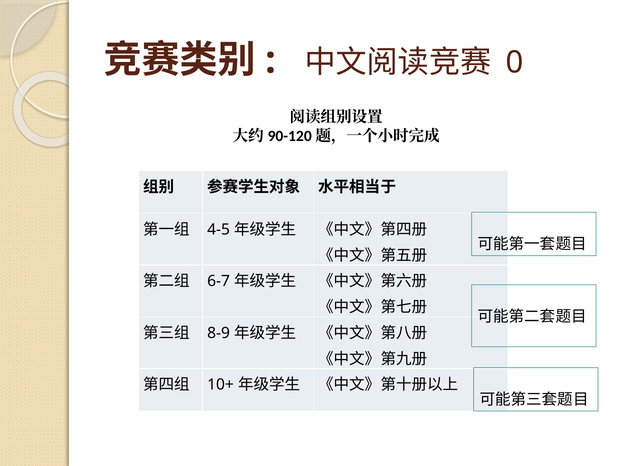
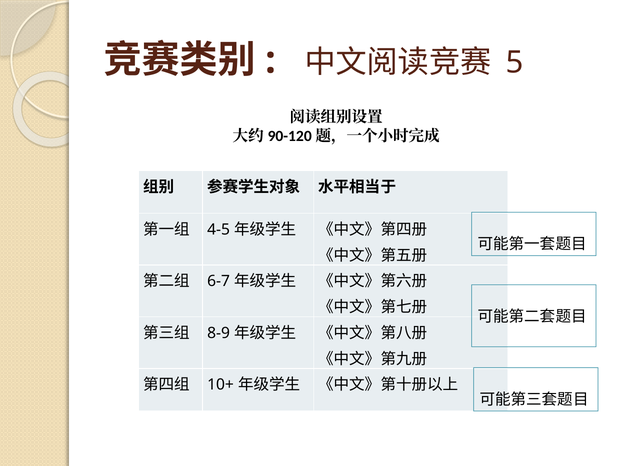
0: 0 -> 5 (515, 62)
